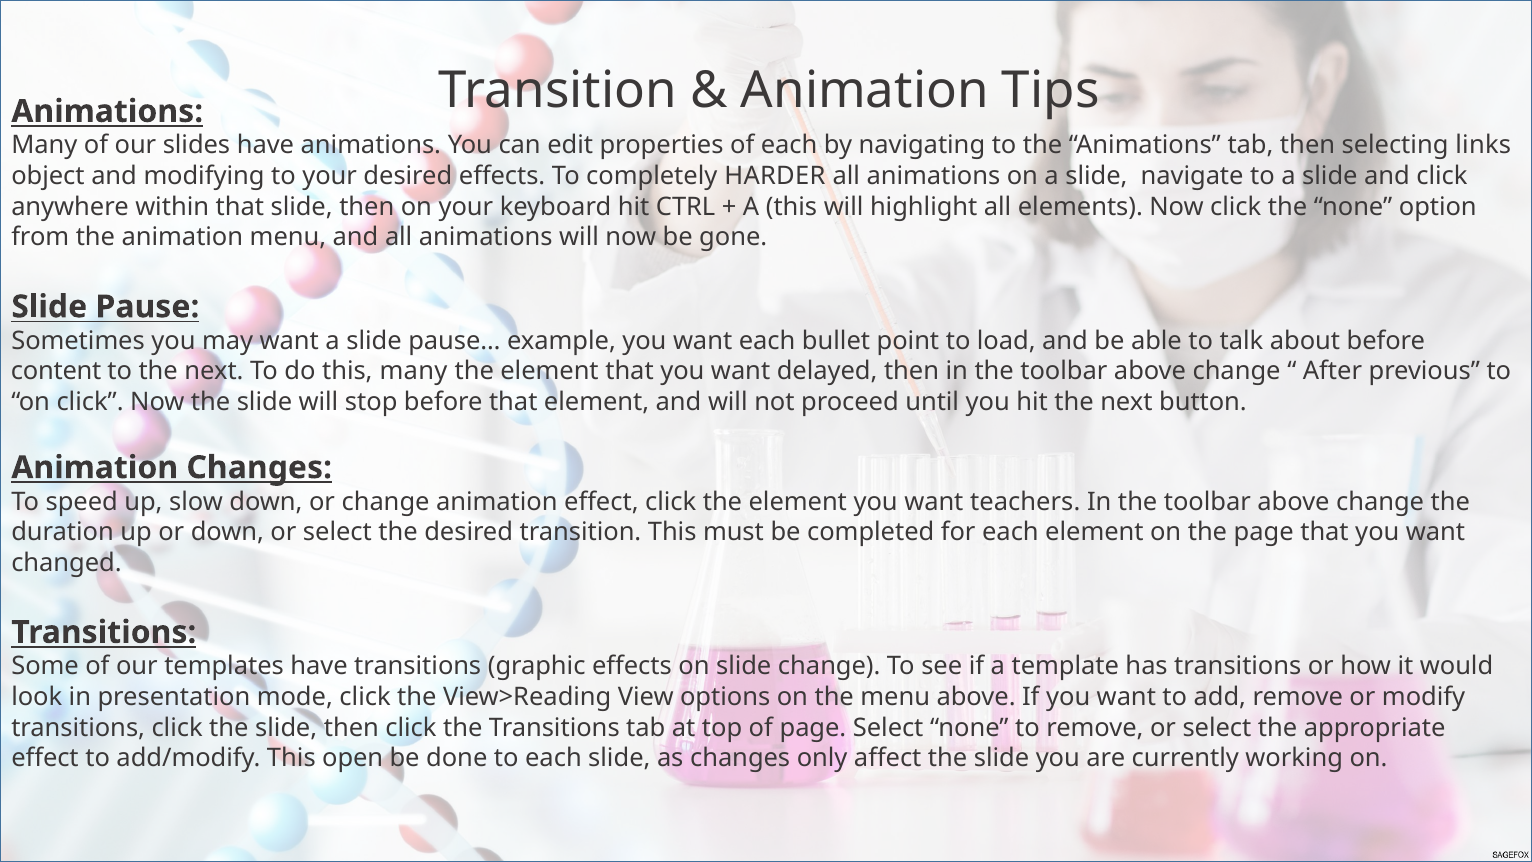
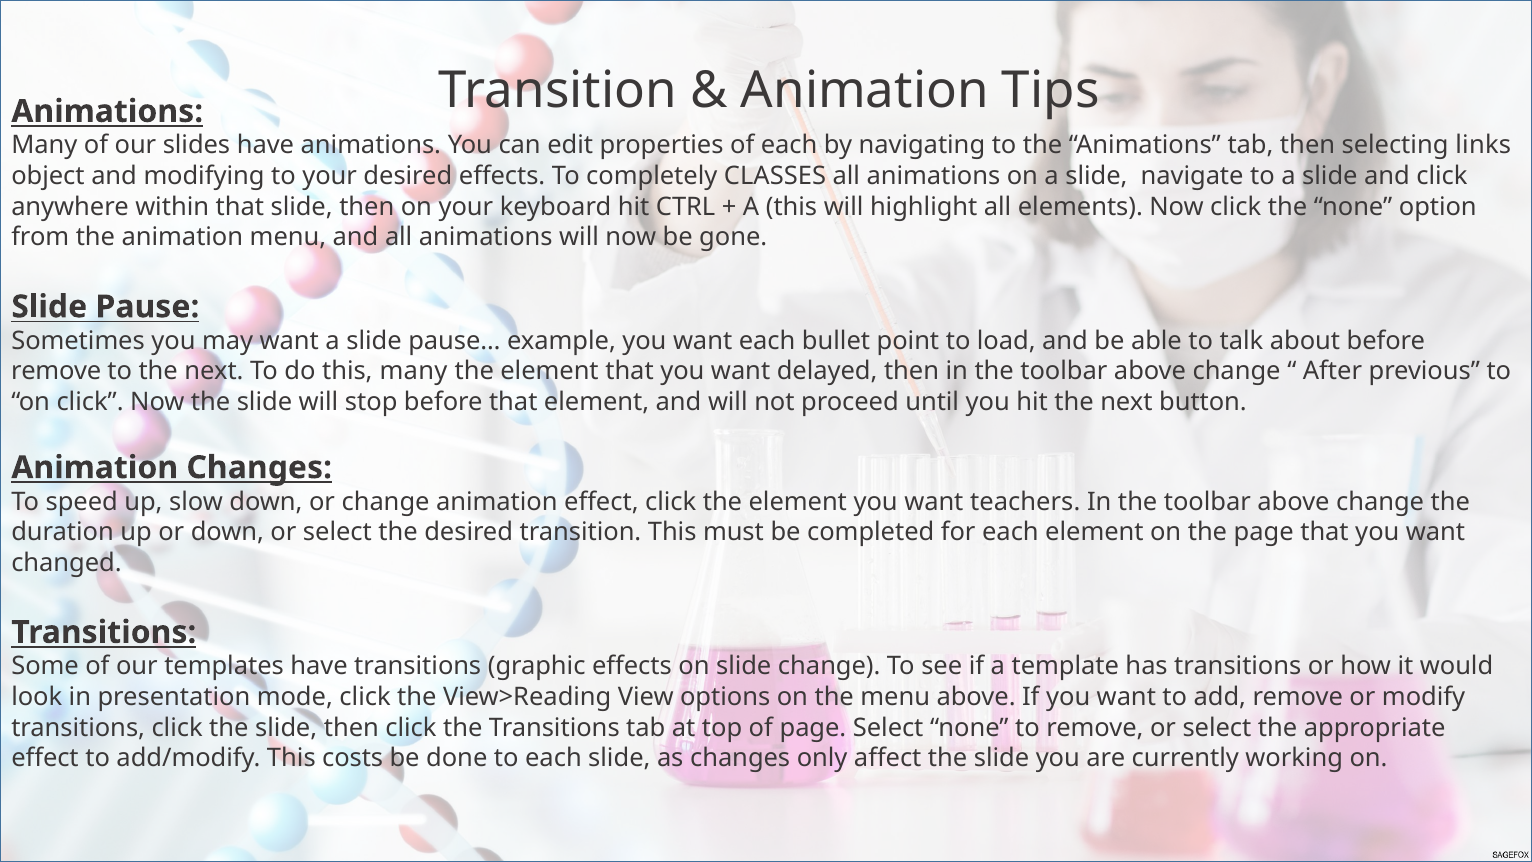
HARDER: HARDER -> CLASSES (775, 176)
content: content -> remove (56, 371)
open: open -> costs (353, 758)
